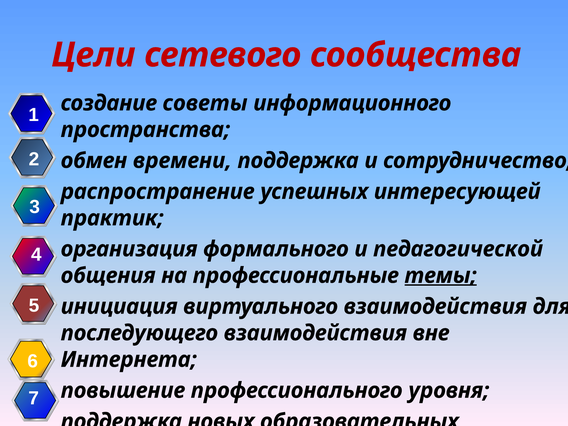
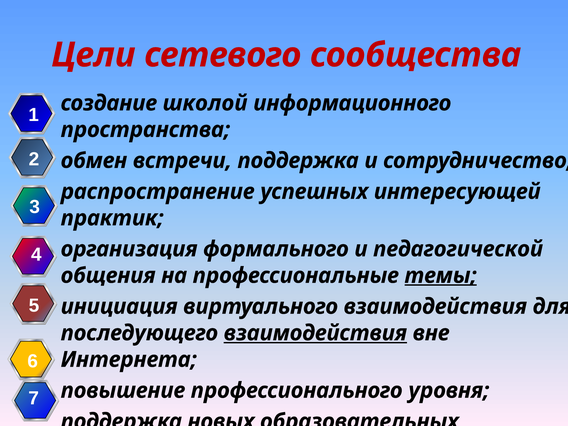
советы: советы -> школой (205, 103)
времени: времени -> встречи (182, 161)
взаимодействия underline: none -> present (315, 333)
